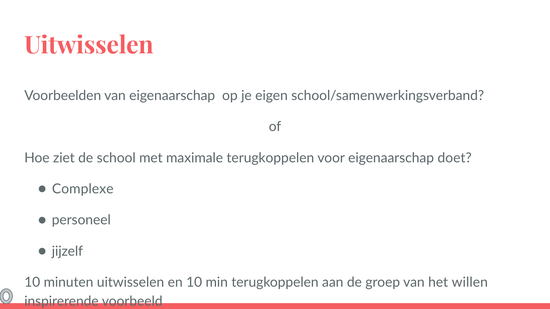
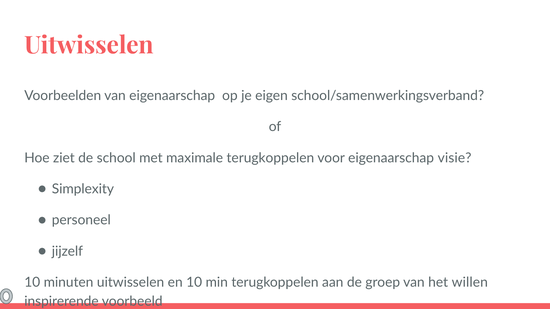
doet: doet -> visie (455, 158)
Complexe: Complexe -> Simplexity (83, 189)
